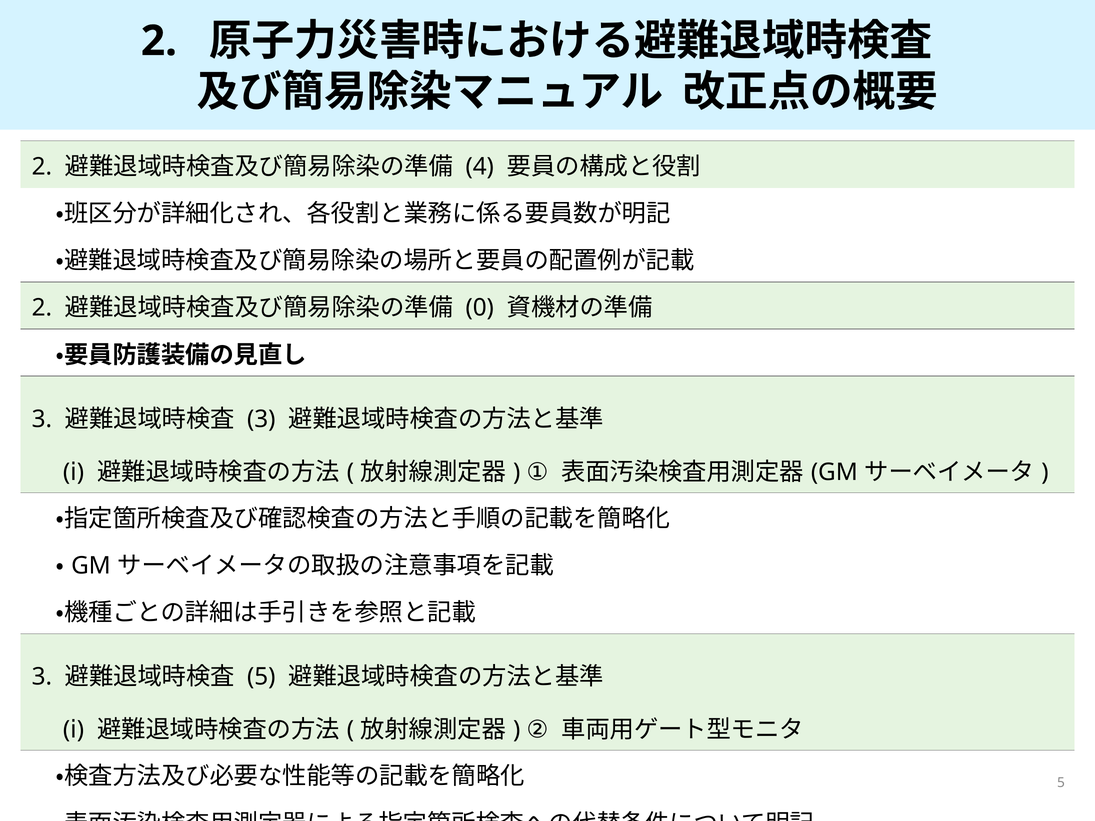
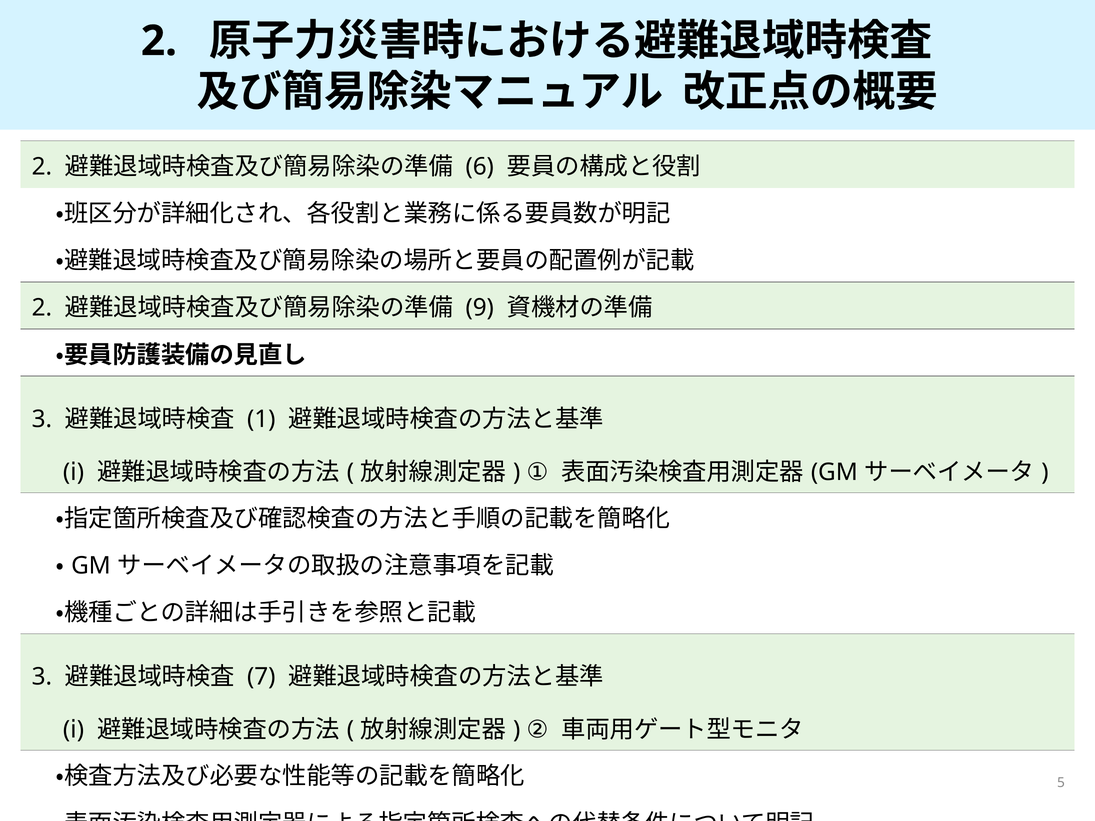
4: 4 -> 6 (480, 167)
0: 0 -> 9 (480, 308)
3: 3 -> 1 (261, 419)
5: 5 -> 7 (261, 677)
